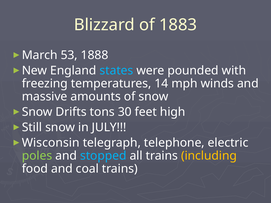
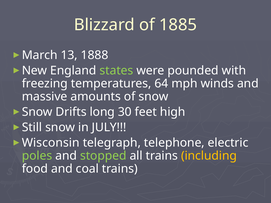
1883: 1883 -> 1885 (178, 25)
53: 53 -> 13 (69, 55)
states colour: light blue -> light green (116, 71)
14: 14 -> 64 (161, 84)
tons: tons -> long (102, 112)
stopped colour: light blue -> light green (103, 156)
